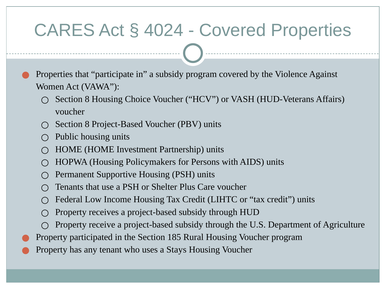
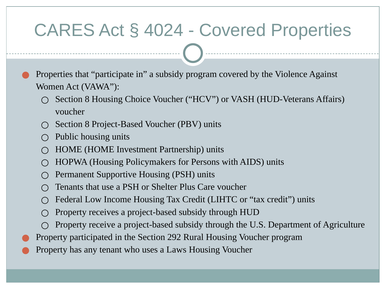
185: 185 -> 292 (174, 238)
Stays: Stays -> Laws (176, 250)
